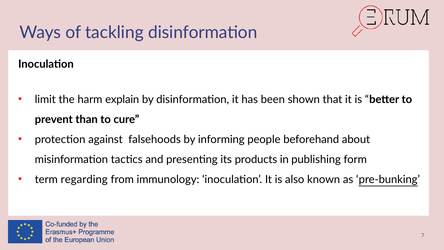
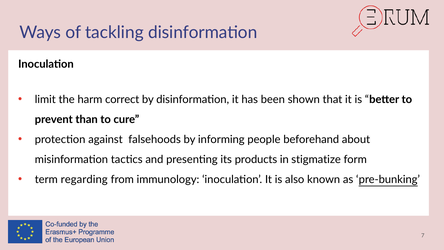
explain: explain -> correct (122, 99)
publishing: publishing -> stigmatize (316, 159)
